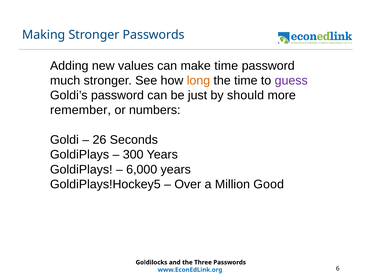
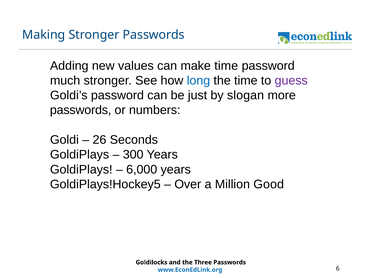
long colour: orange -> blue (198, 81)
should: should -> slogan (246, 95)
remember: remember -> passwords (81, 110)
